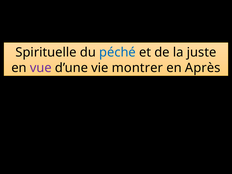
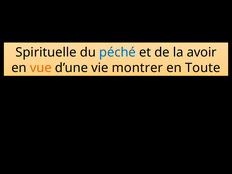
juste: juste -> avoir (202, 52)
vue colour: purple -> orange (41, 68)
Après: Après -> Toute (203, 68)
